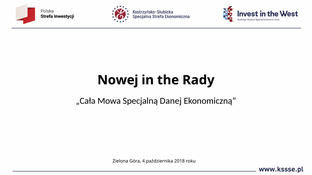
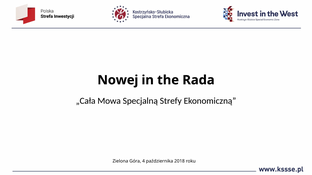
Rady: Rady -> Rada (198, 80)
Danej: Danej -> Strefy (171, 101)
